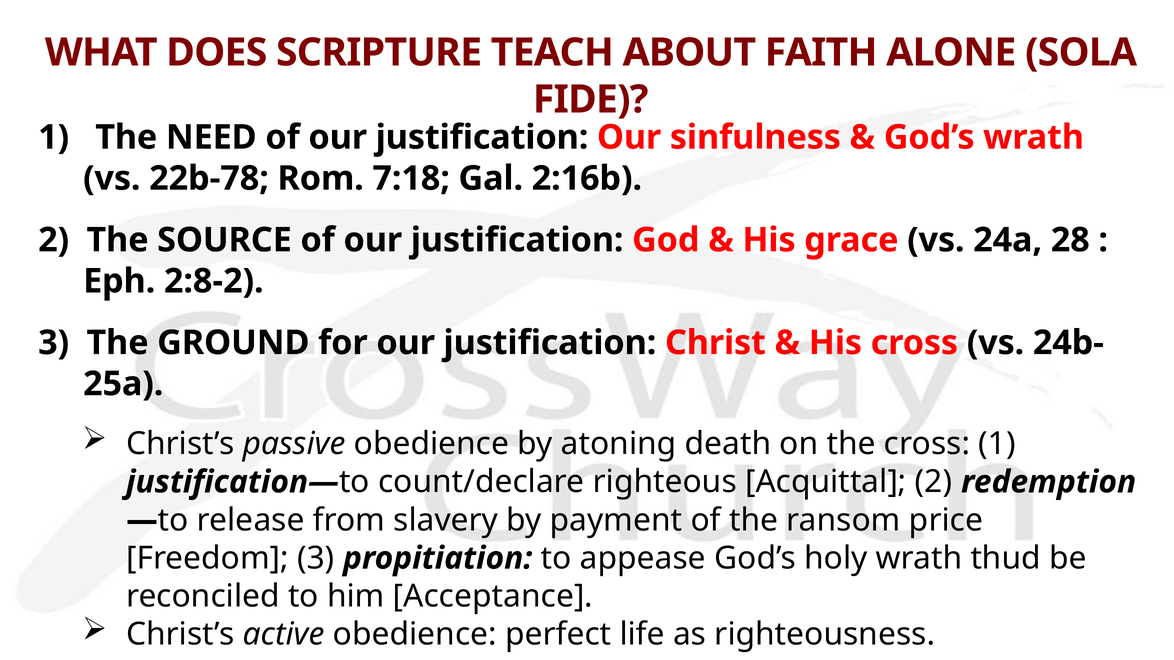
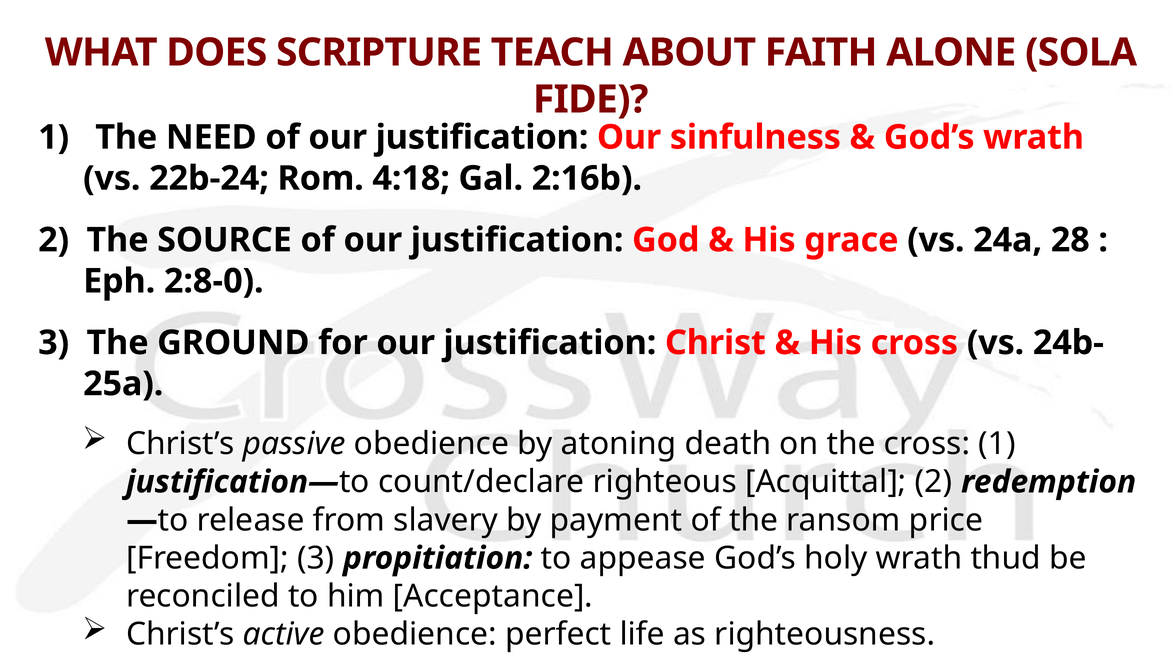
22b-78: 22b-78 -> 22b-24 (209, 179)
7:18: 7:18 -> 4:18 (411, 179)
2:8-2: 2:8-2 -> 2:8-0 (214, 281)
